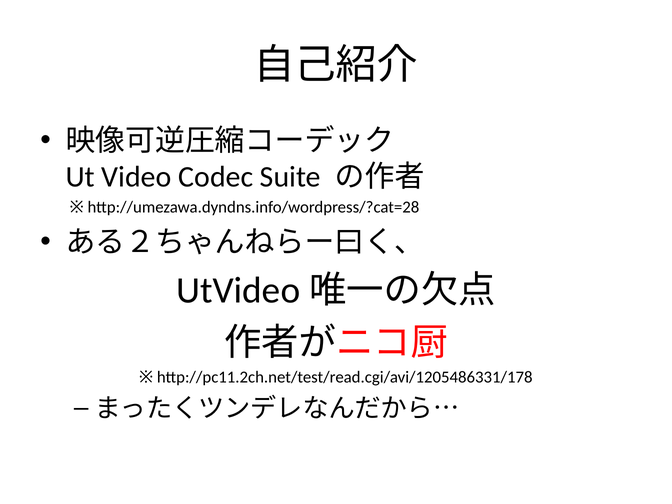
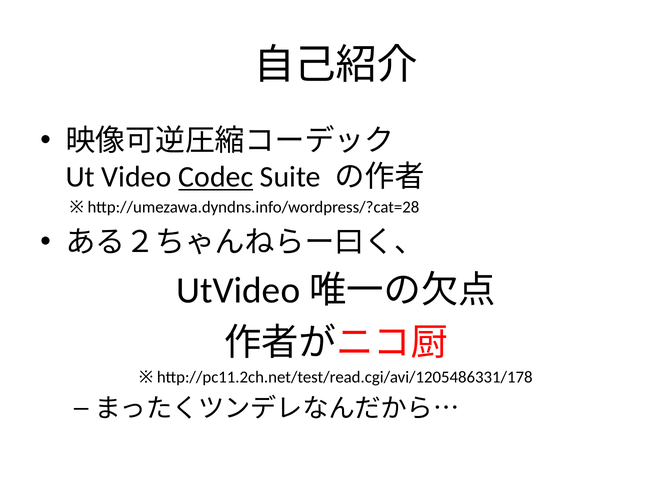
Codec underline: none -> present (216, 177)
